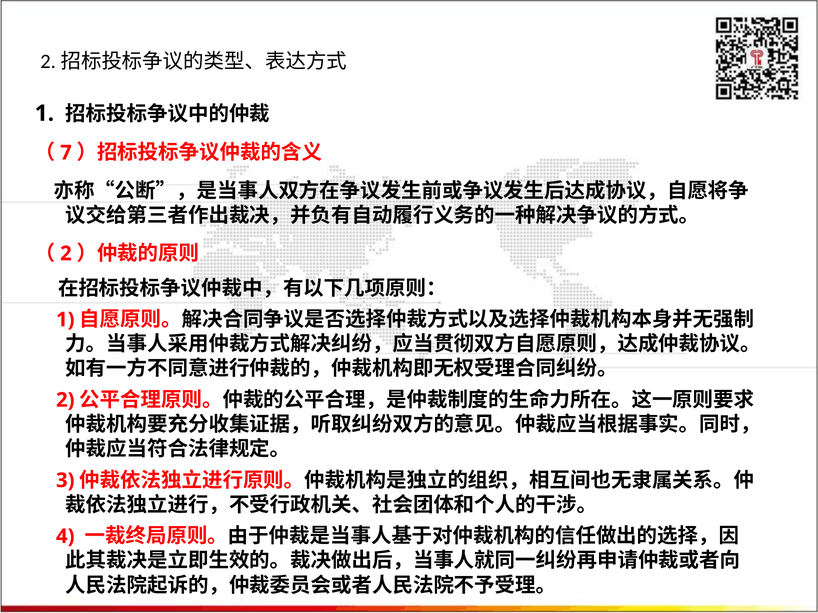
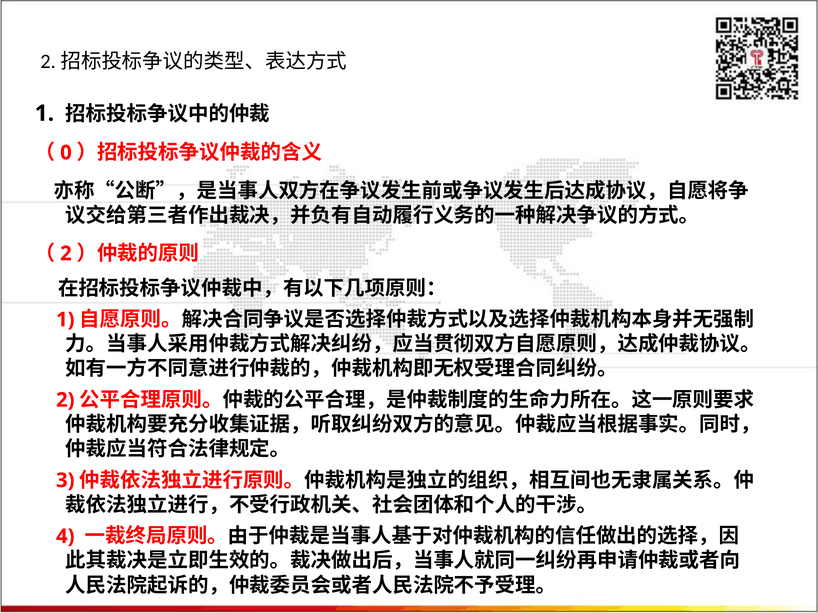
7: 7 -> 0 (66, 153)
